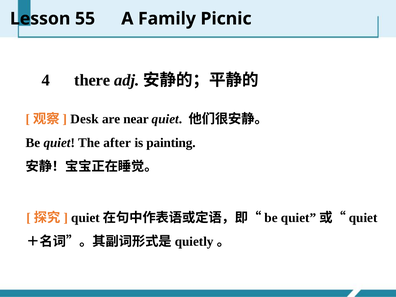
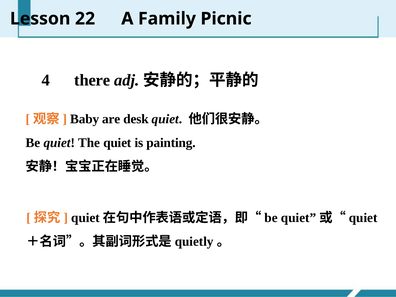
55: 55 -> 22 (85, 19)
Desk: Desk -> Baby (85, 119)
near: near -> desk (136, 119)
The after: after -> quiet (117, 143)
